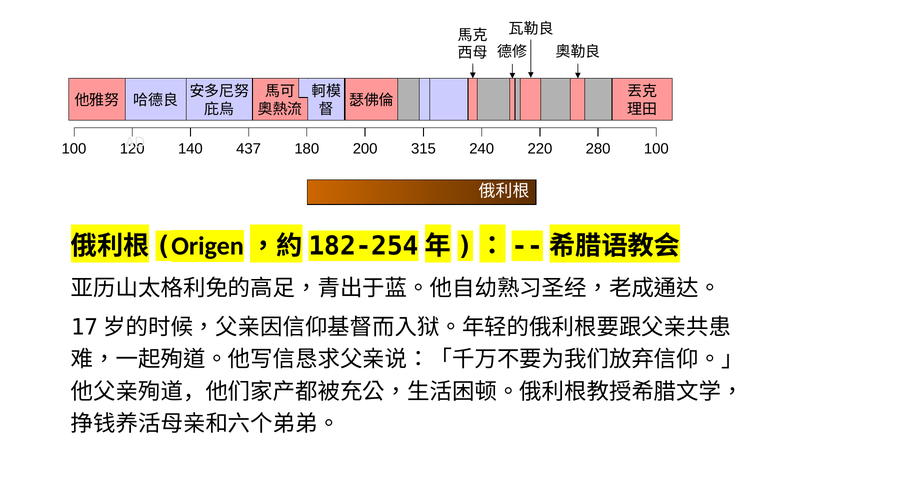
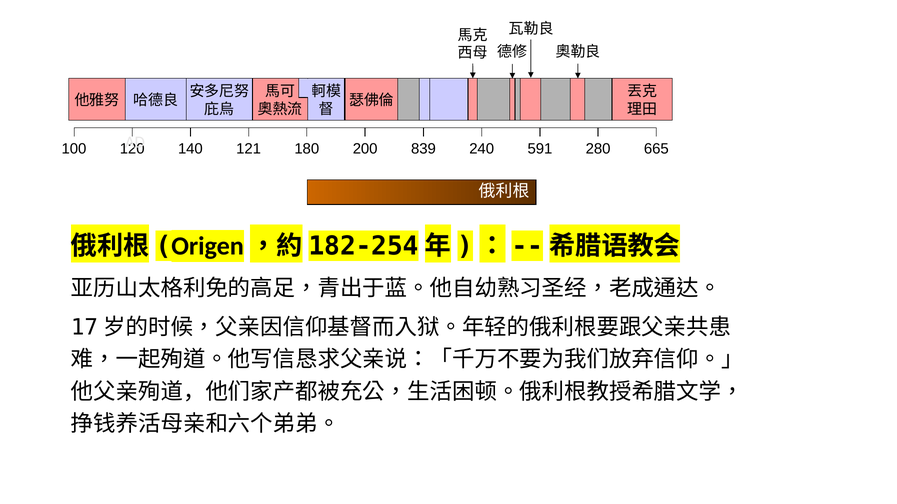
437: 437 -> 121 (249, 149)
315: 315 -> 839 (423, 149)
220: 220 -> 591 (540, 149)
280 100: 100 -> 665 (656, 149)
